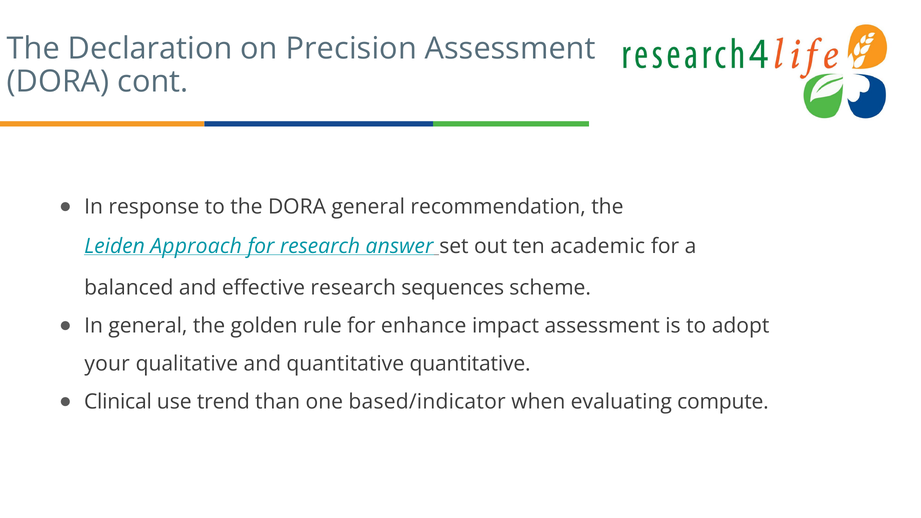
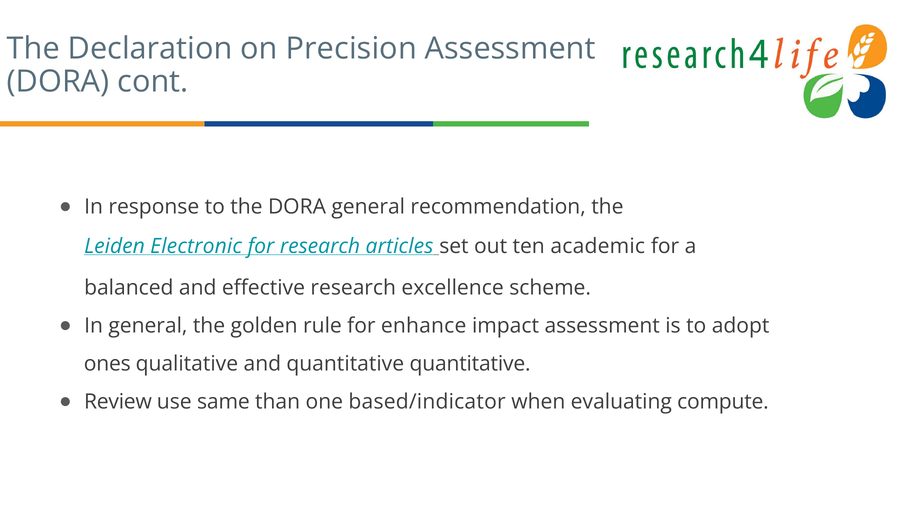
Approach: Approach -> Electronic (196, 246)
answer: answer -> articles (400, 246)
sequences: sequences -> excellence (453, 288)
your: your -> ones (107, 364)
Clinical: Clinical -> Review (118, 402)
trend: trend -> same (223, 402)
